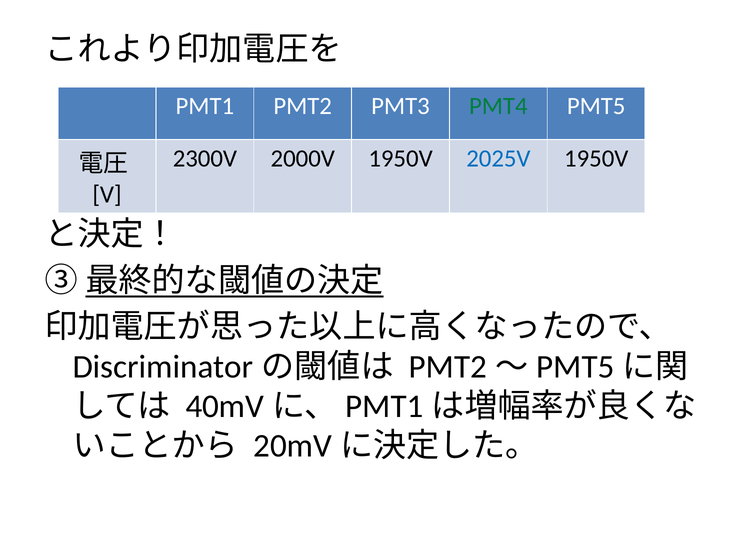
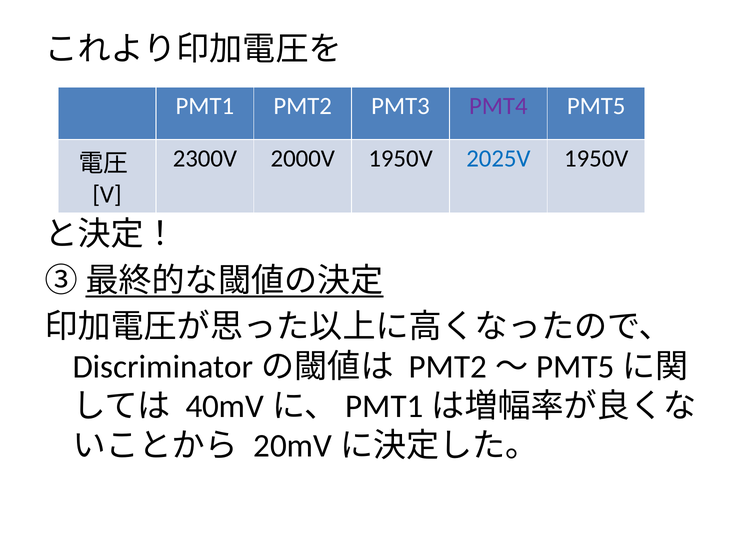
PMT4 colour: green -> purple (498, 106)
